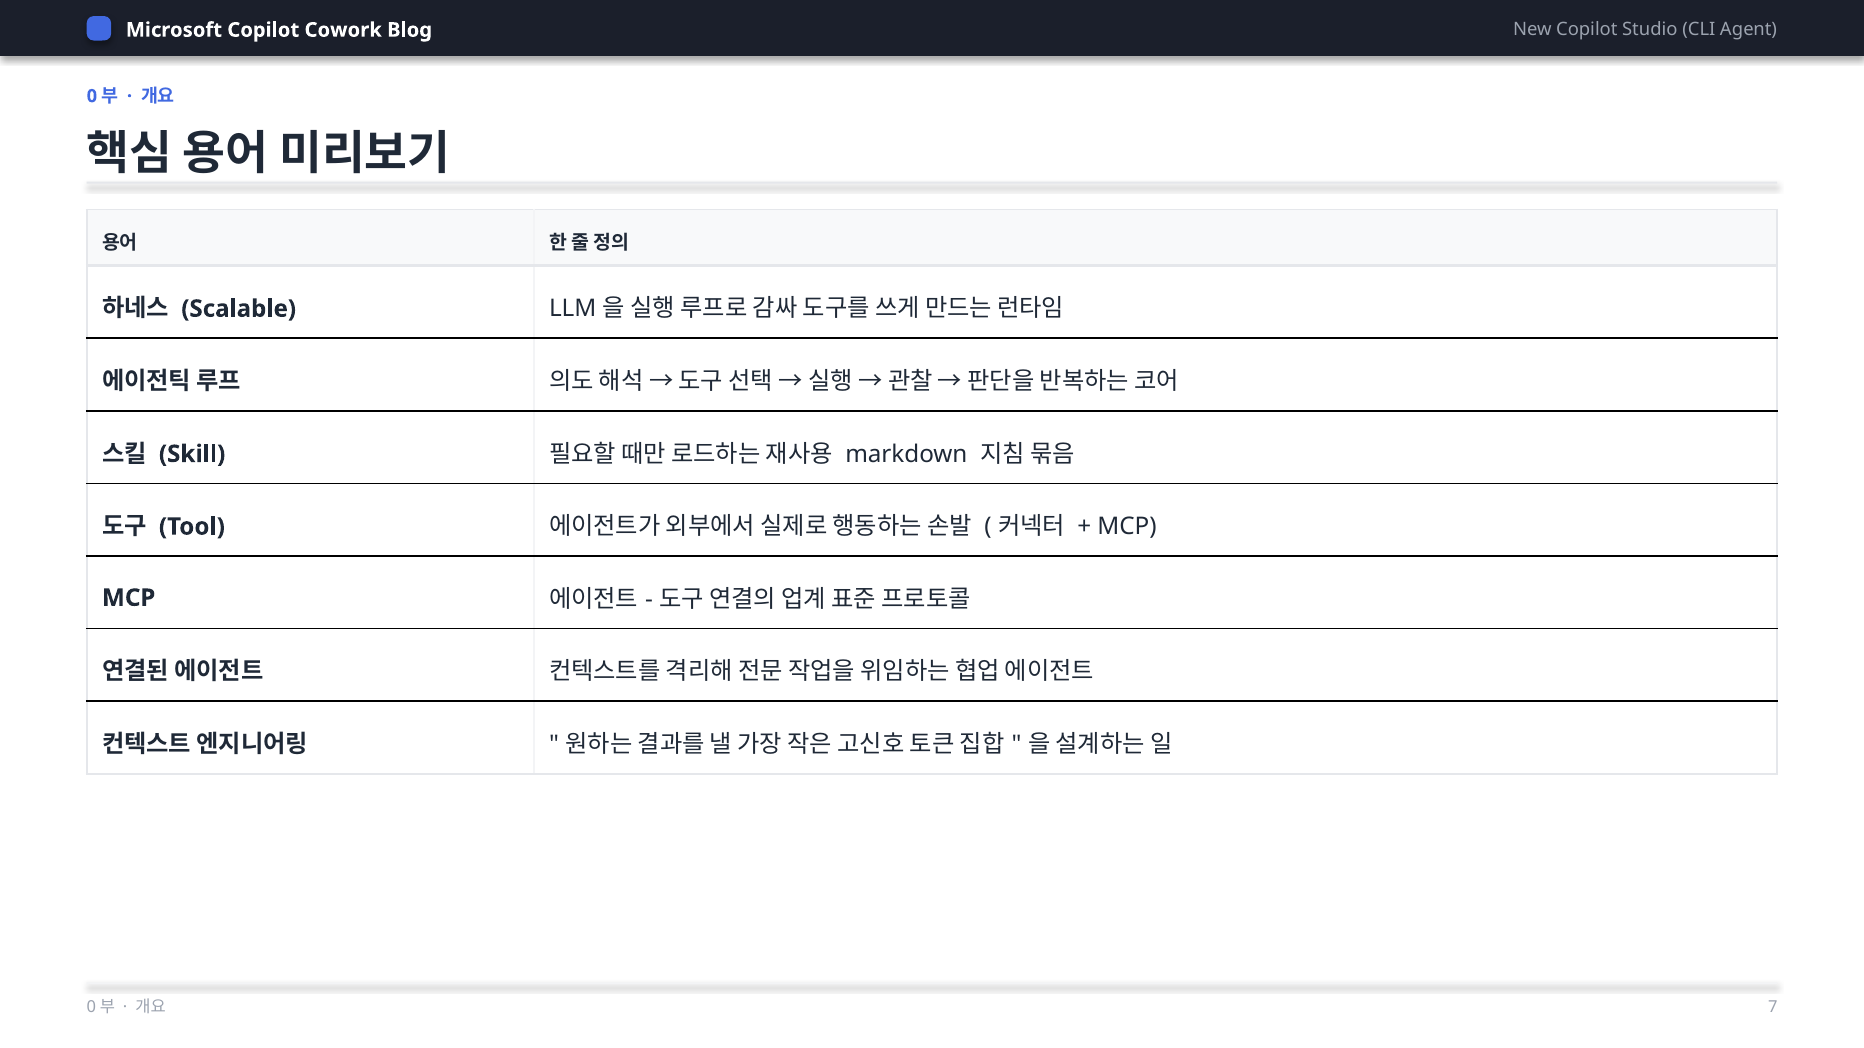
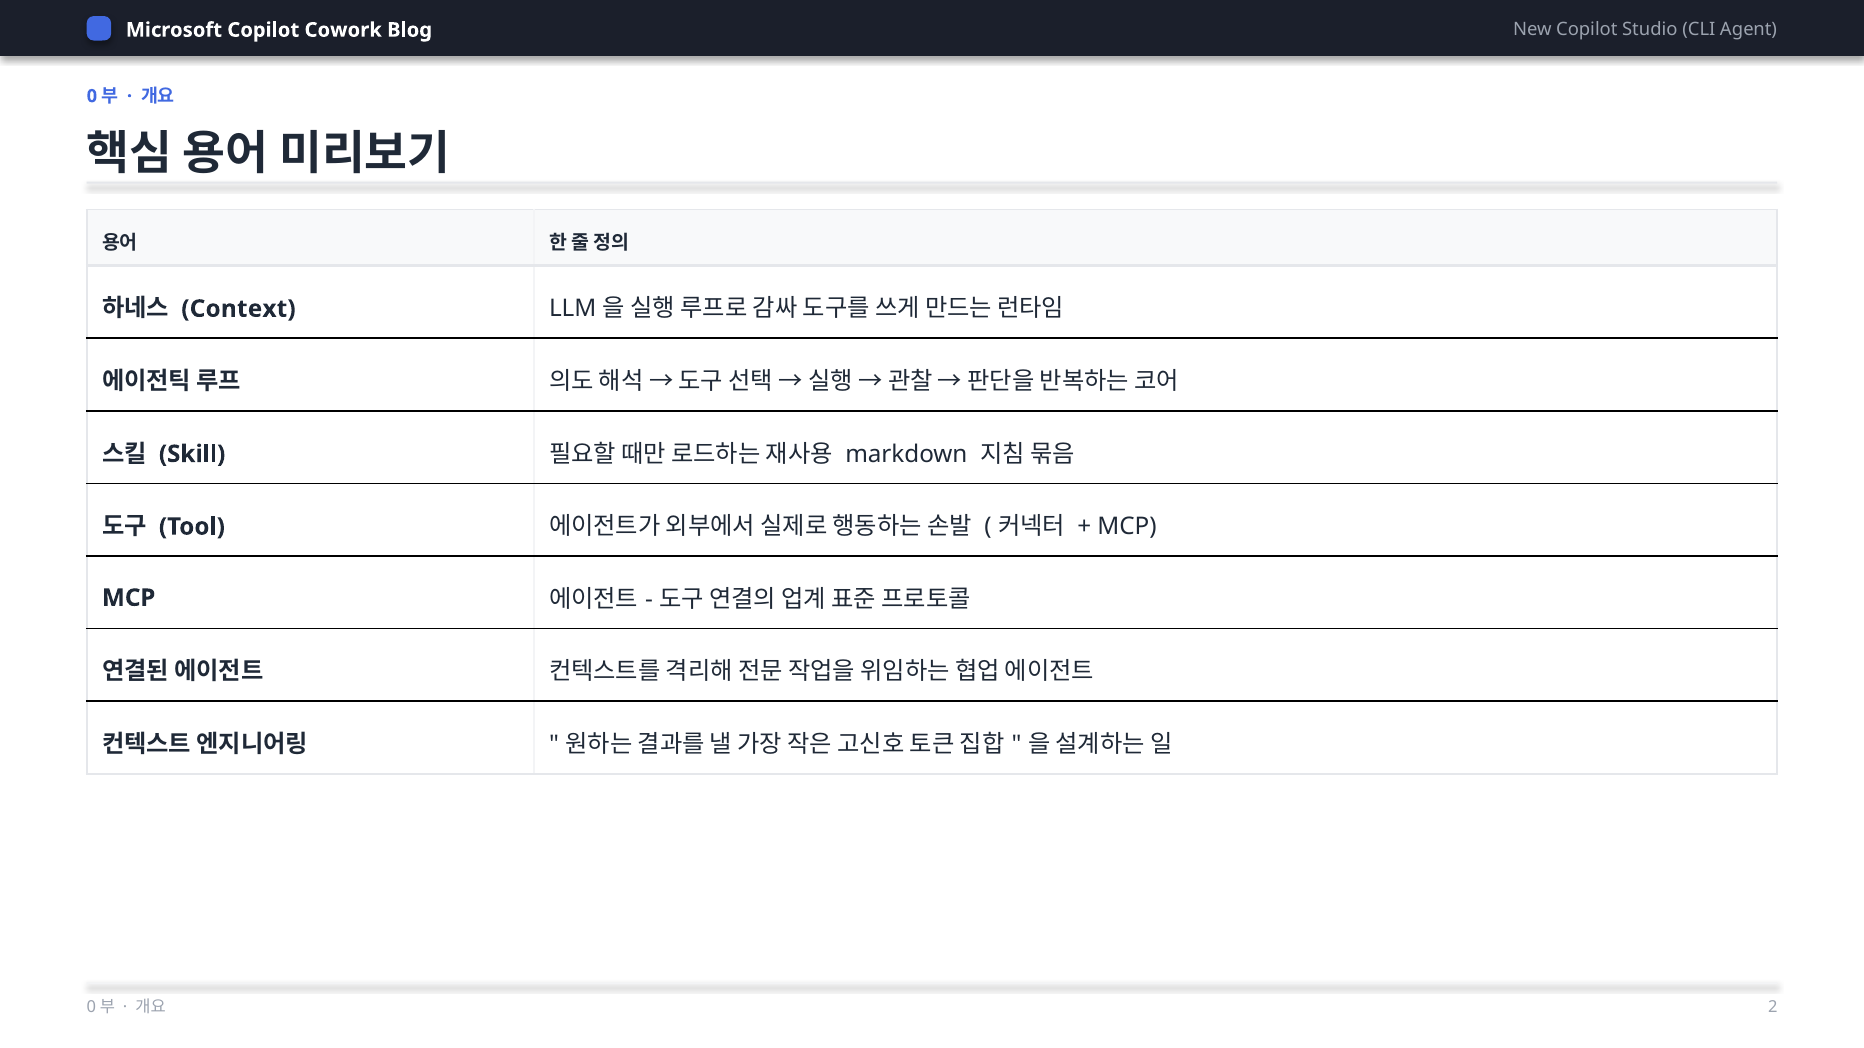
Scalable: Scalable -> Context (238, 309)
7: 7 -> 2 (1773, 1008)
